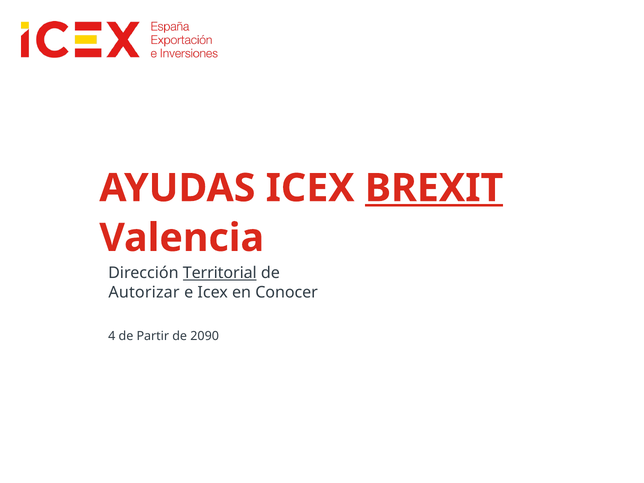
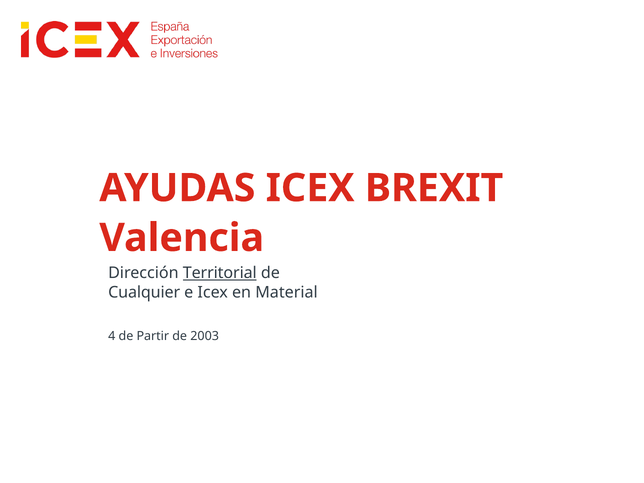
BREXIT underline: present -> none (434, 188)
Autorizar: Autorizar -> Cualquier (144, 292)
Conocer: Conocer -> Material (287, 292)
2090: 2090 -> 2003 (205, 336)
